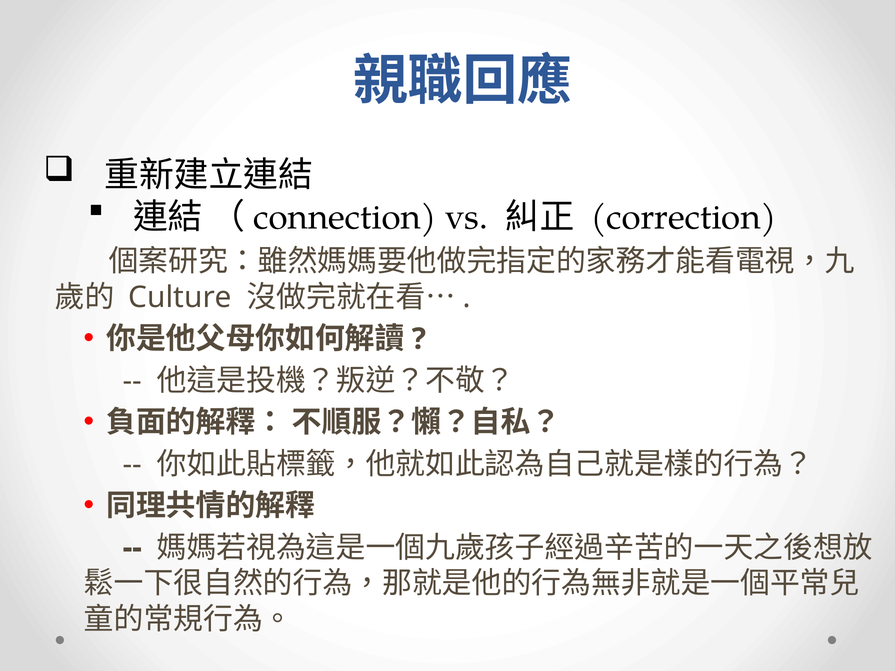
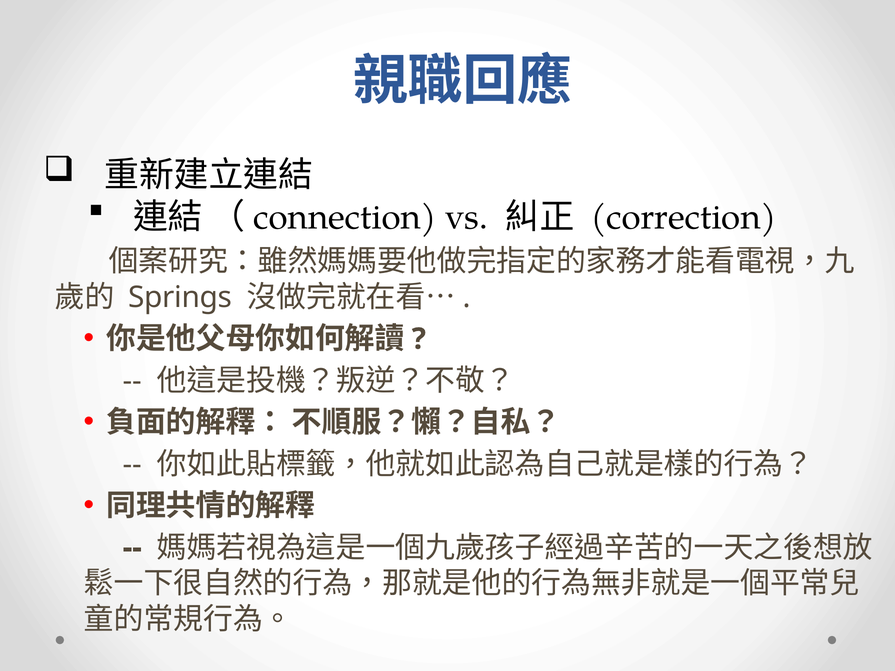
Culture: Culture -> Springs (180, 297)
